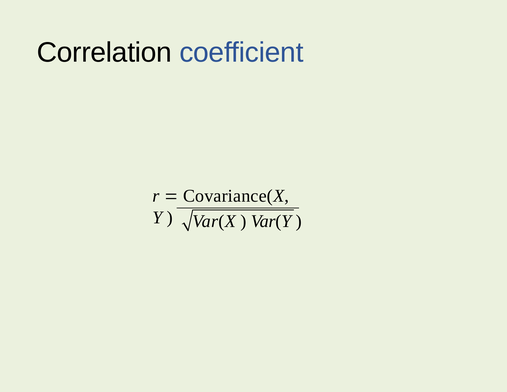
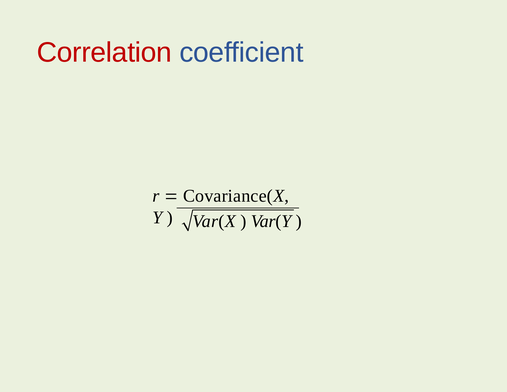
Correlation colour: black -> red (104, 52)
